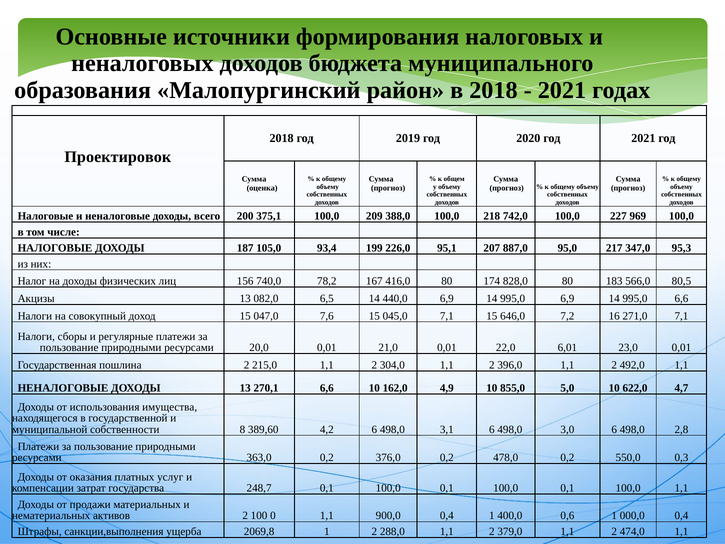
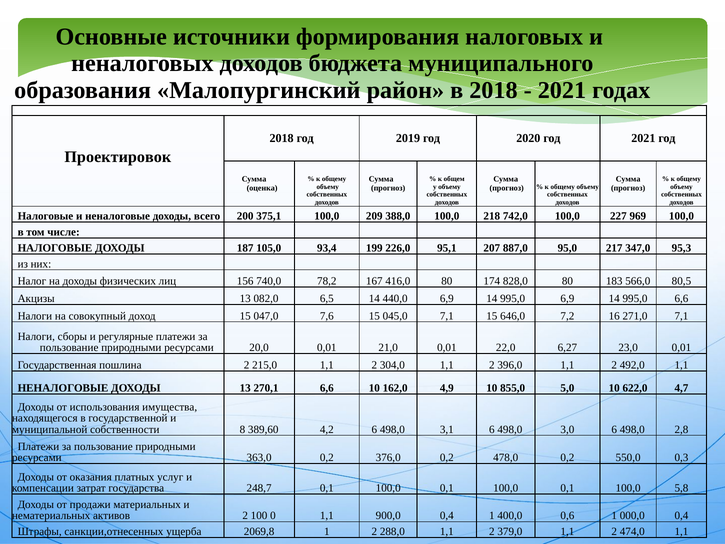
6,01: 6,01 -> 6,27 (567, 348)
100,0 1,1: 1,1 -> 5,8 (681, 488)
санкции,выполнения: санкции,выполнения -> санкции,отнесенных (114, 531)
